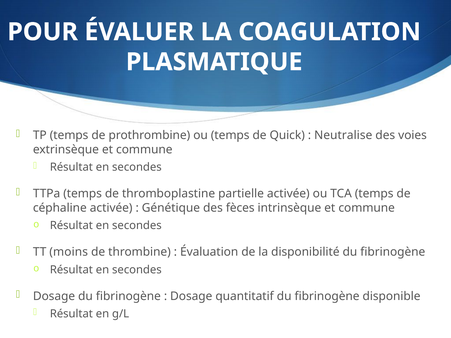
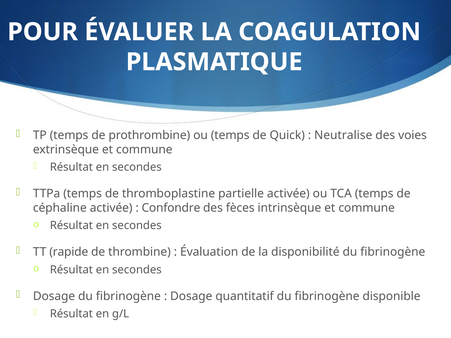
Génétique: Génétique -> Confondre (171, 208)
moins: moins -> rapide (69, 252)
